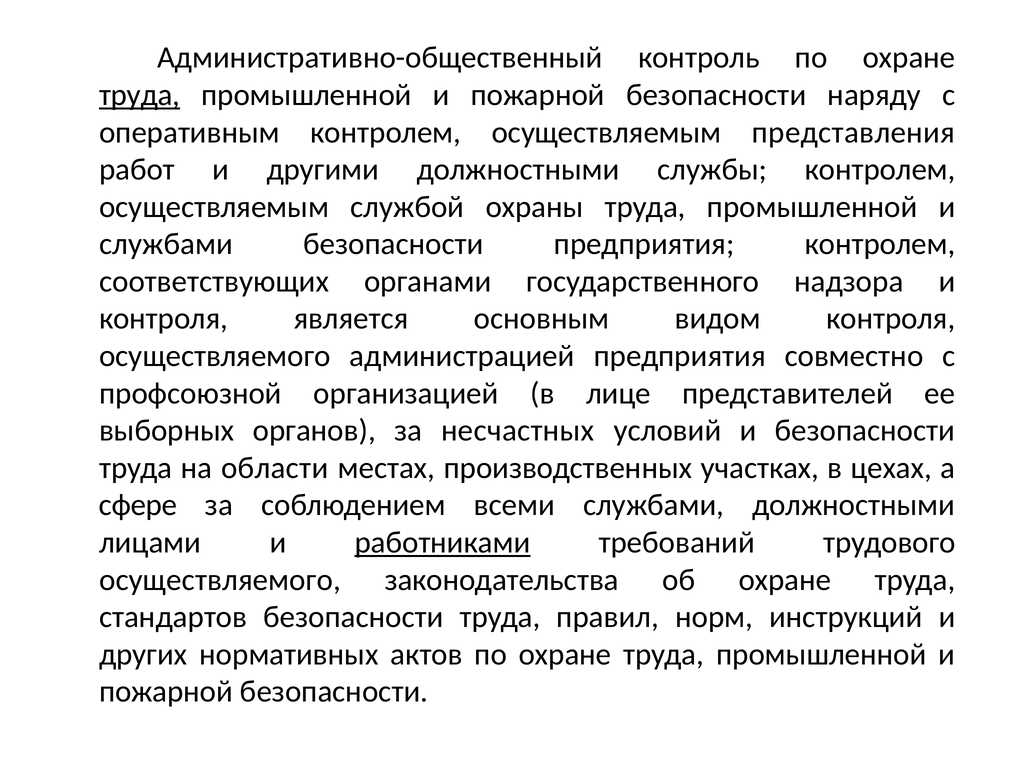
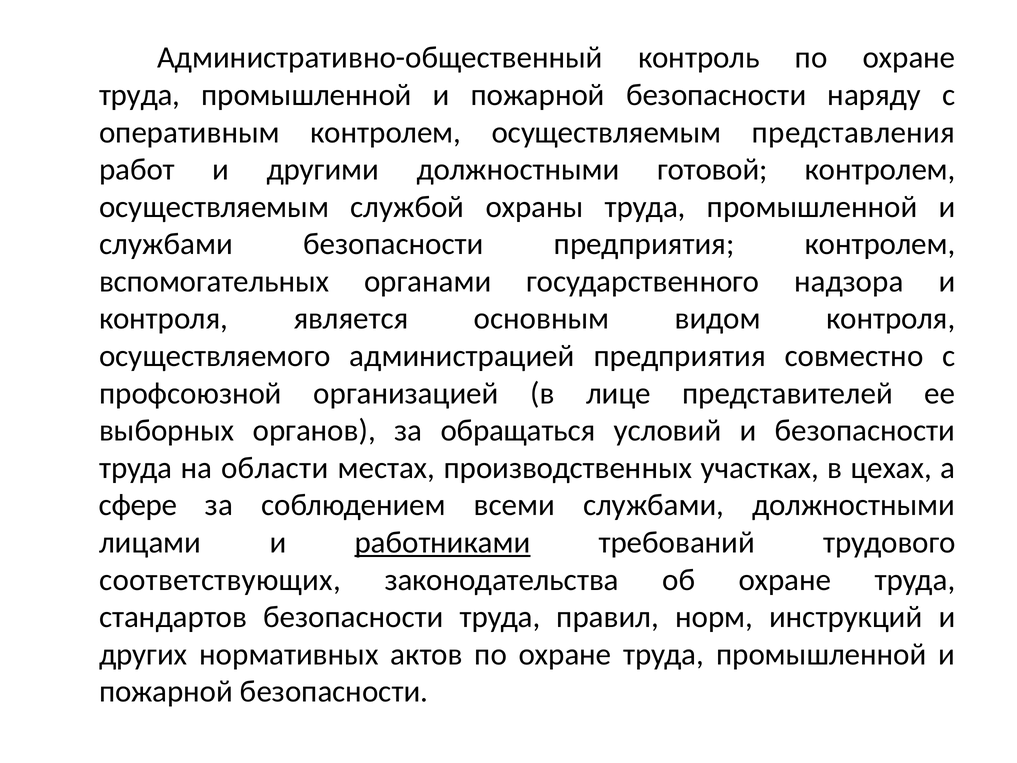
труда underline: present -> none (140, 95)
службы: службы -> готовой (712, 170)
соответствующих: соответствующих -> вспомогательных (214, 281)
несчастных: несчастных -> обращаться (518, 430)
осуществляемого: осуществляемого -> соответствующих (220, 580)
